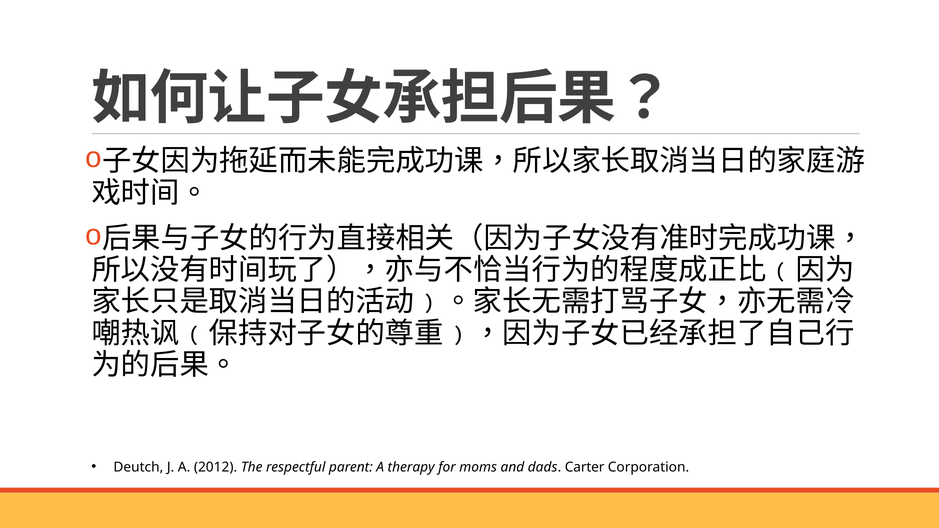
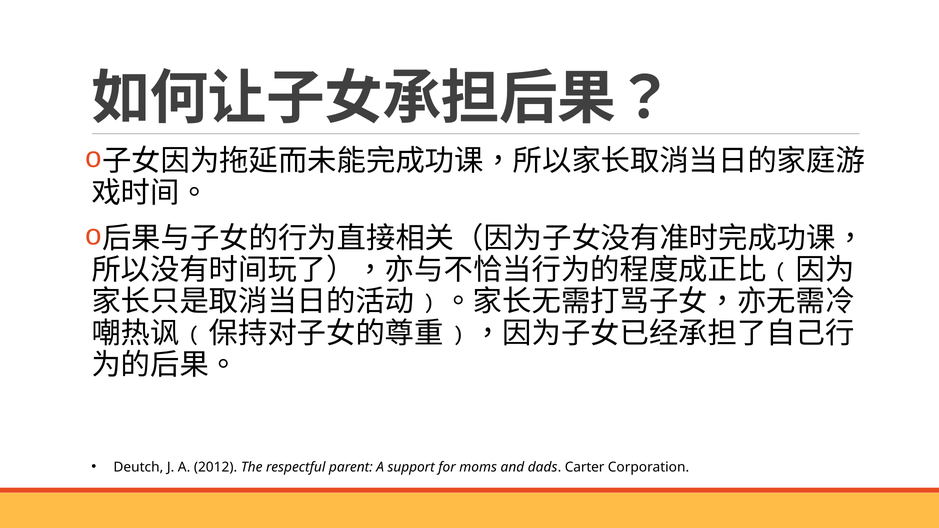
therapy: therapy -> support (411, 467)
